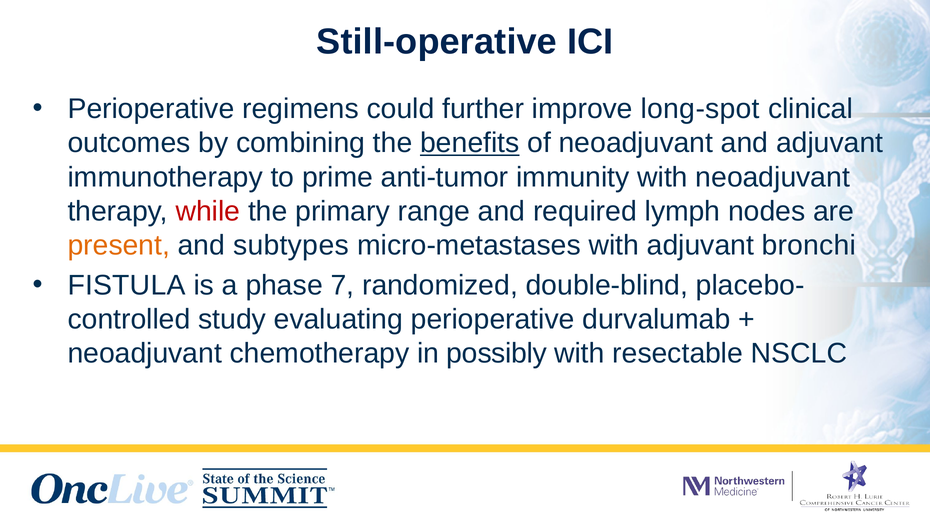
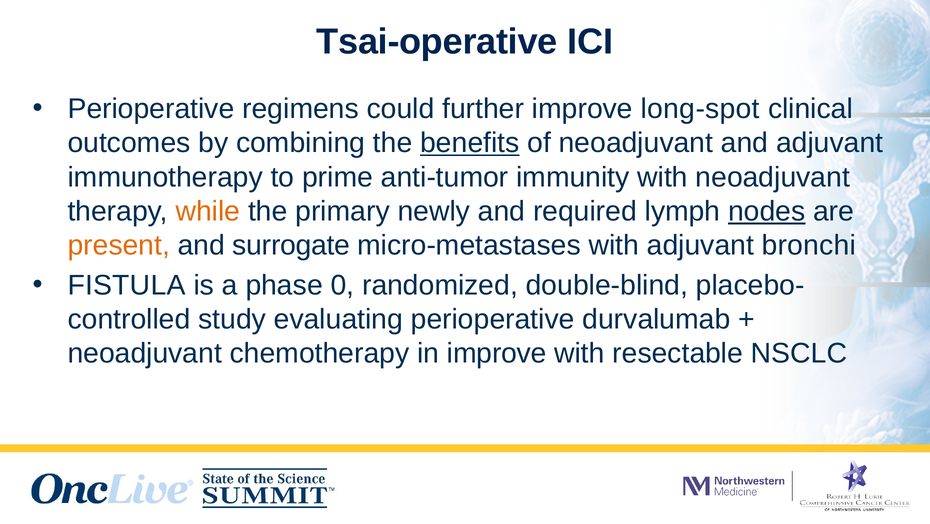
Still-operative: Still-operative -> Tsai-operative (437, 42)
while colour: red -> orange (208, 211)
range: range -> newly (434, 211)
nodes underline: none -> present (767, 211)
subtypes: subtypes -> surrogate (291, 245)
7: 7 -> 0 (342, 285)
in possibly: possibly -> improve (497, 353)
